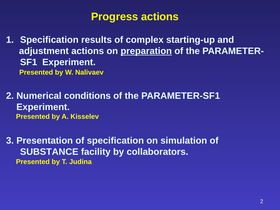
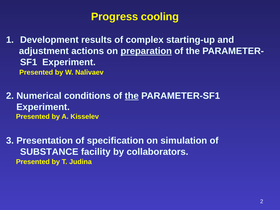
Progress actions: actions -> cooling (160, 17)
Specification: Specification -> Development (49, 40)
the underline: none -> present (132, 96)
